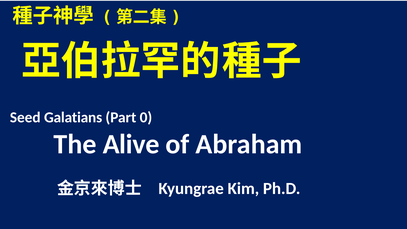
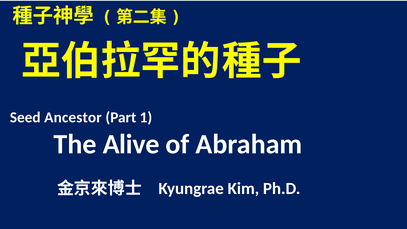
Galatians: Galatians -> Ancestor (73, 117)
0: 0 -> 1 (146, 117)
